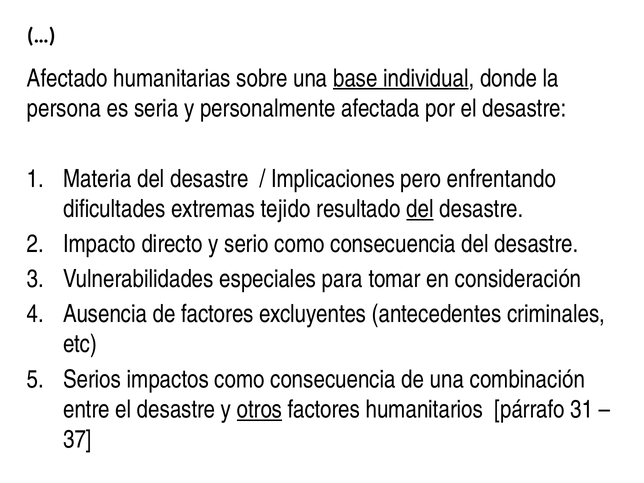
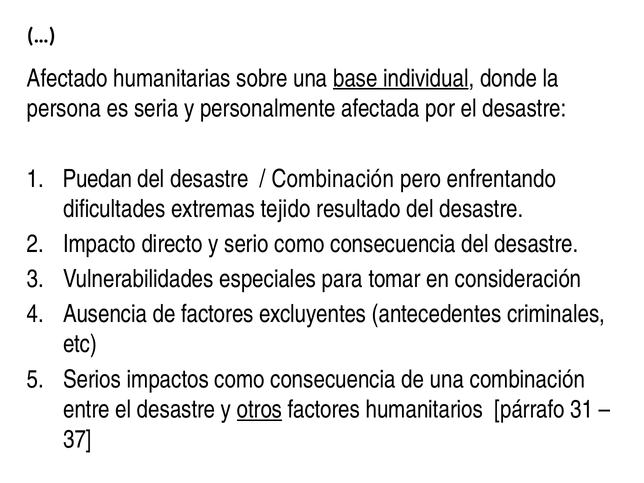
Materia: Materia -> Puedan (97, 179)
Implicaciones: Implicaciones -> Combinación (333, 179)
del underline: present -> none (420, 209)
